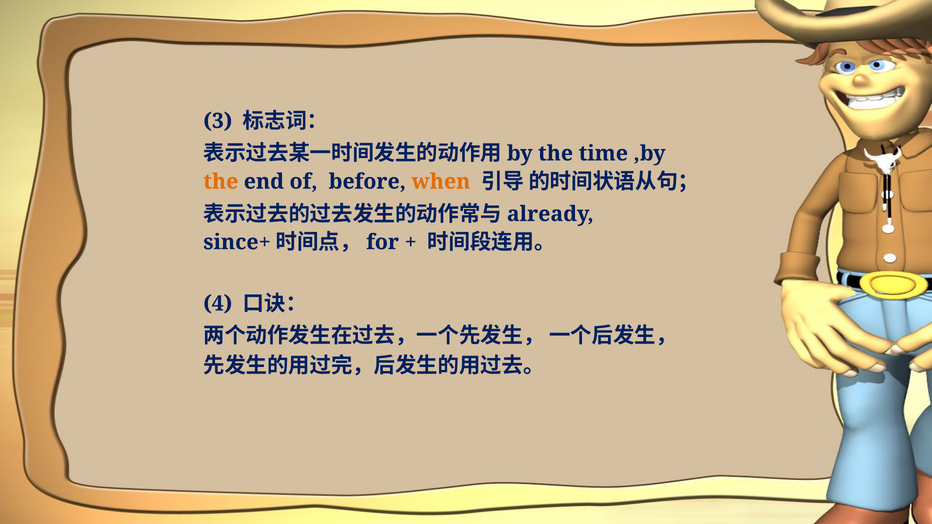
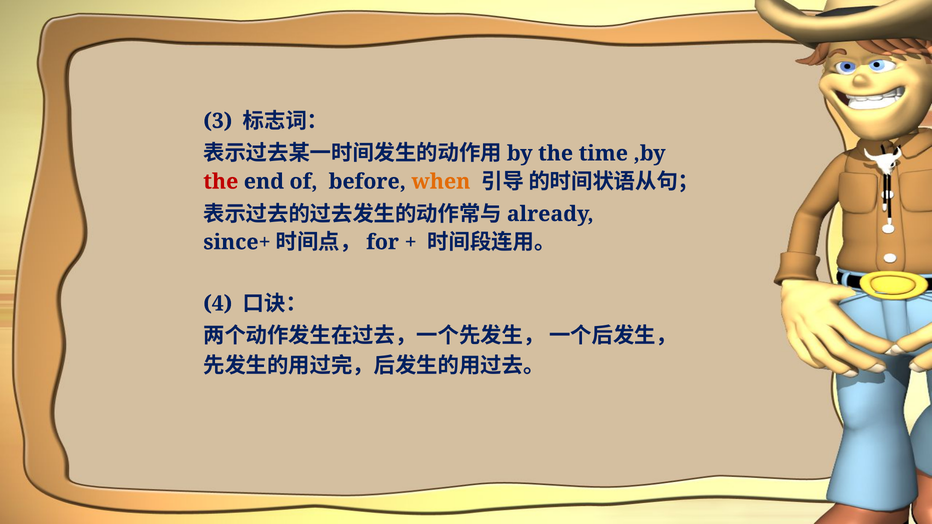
the colour: orange -> red (221, 182)
